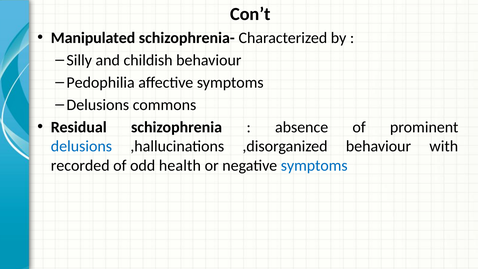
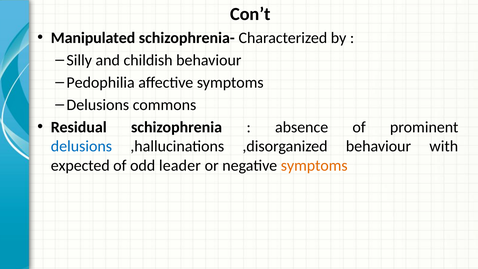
recorded: recorded -> expected (80, 165)
health: health -> leader (180, 165)
symptoms colour: blue -> orange (314, 165)
